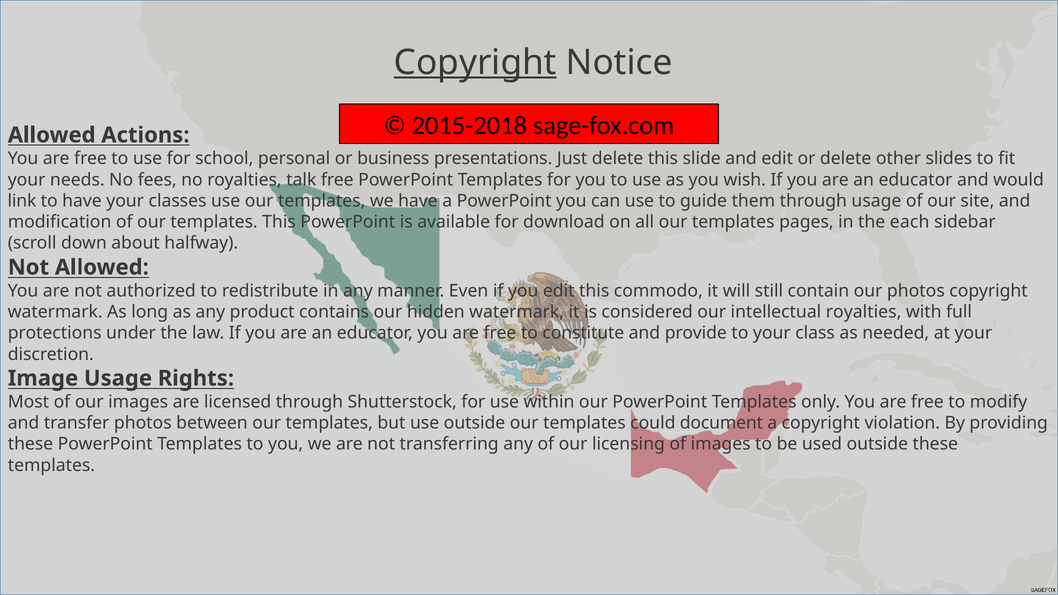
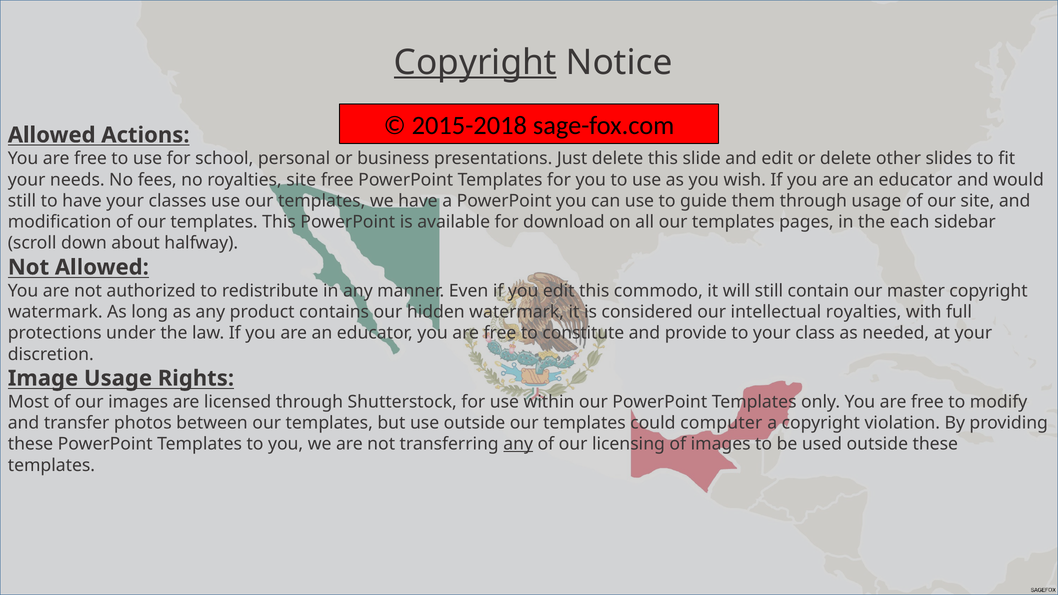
royalties talk: talk -> site (301, 180)
link: link -> still (22, 201)
our photos: photos -> master (916, 291)
document: document -> computer (721, 423)
any underline: none -> present (518, 444)
